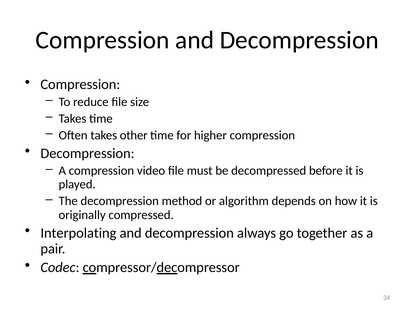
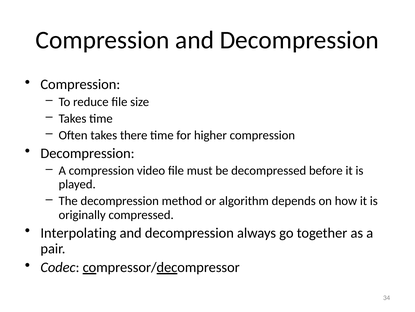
other: other -> there (134, 135)
